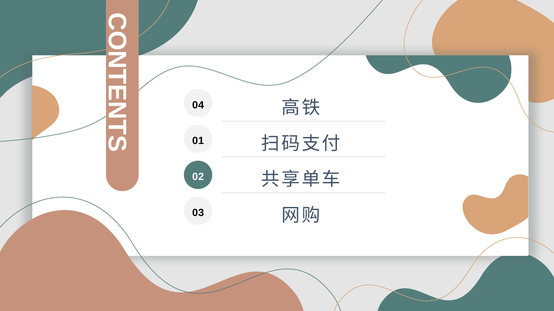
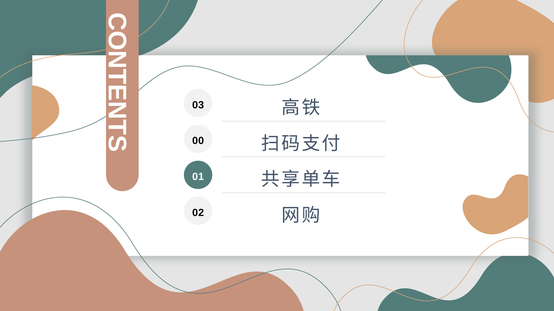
4: 4 -> 3 (201, 105)
0 1: 1 -> 0 (201, 141)
2: 2 -> 1 (201, 177)
3: 3 -> 2 (201, 213)
